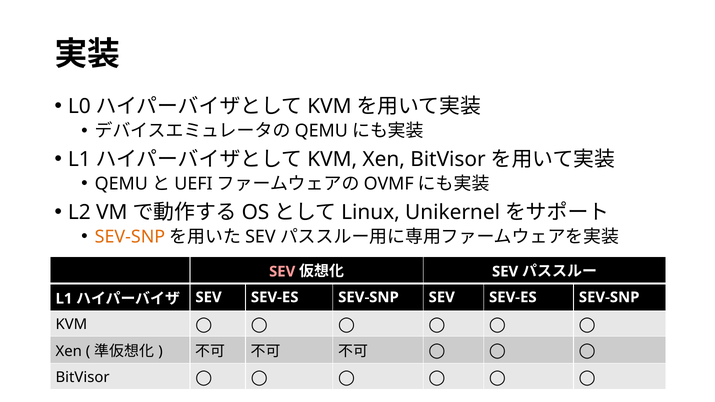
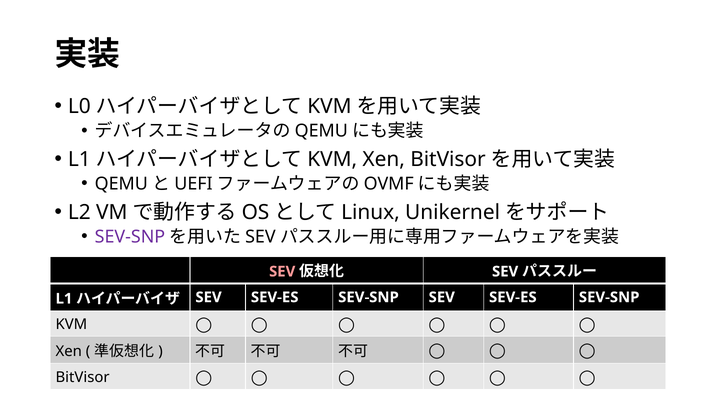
SEV-SNP colour: orange -> purple (130, 237)
